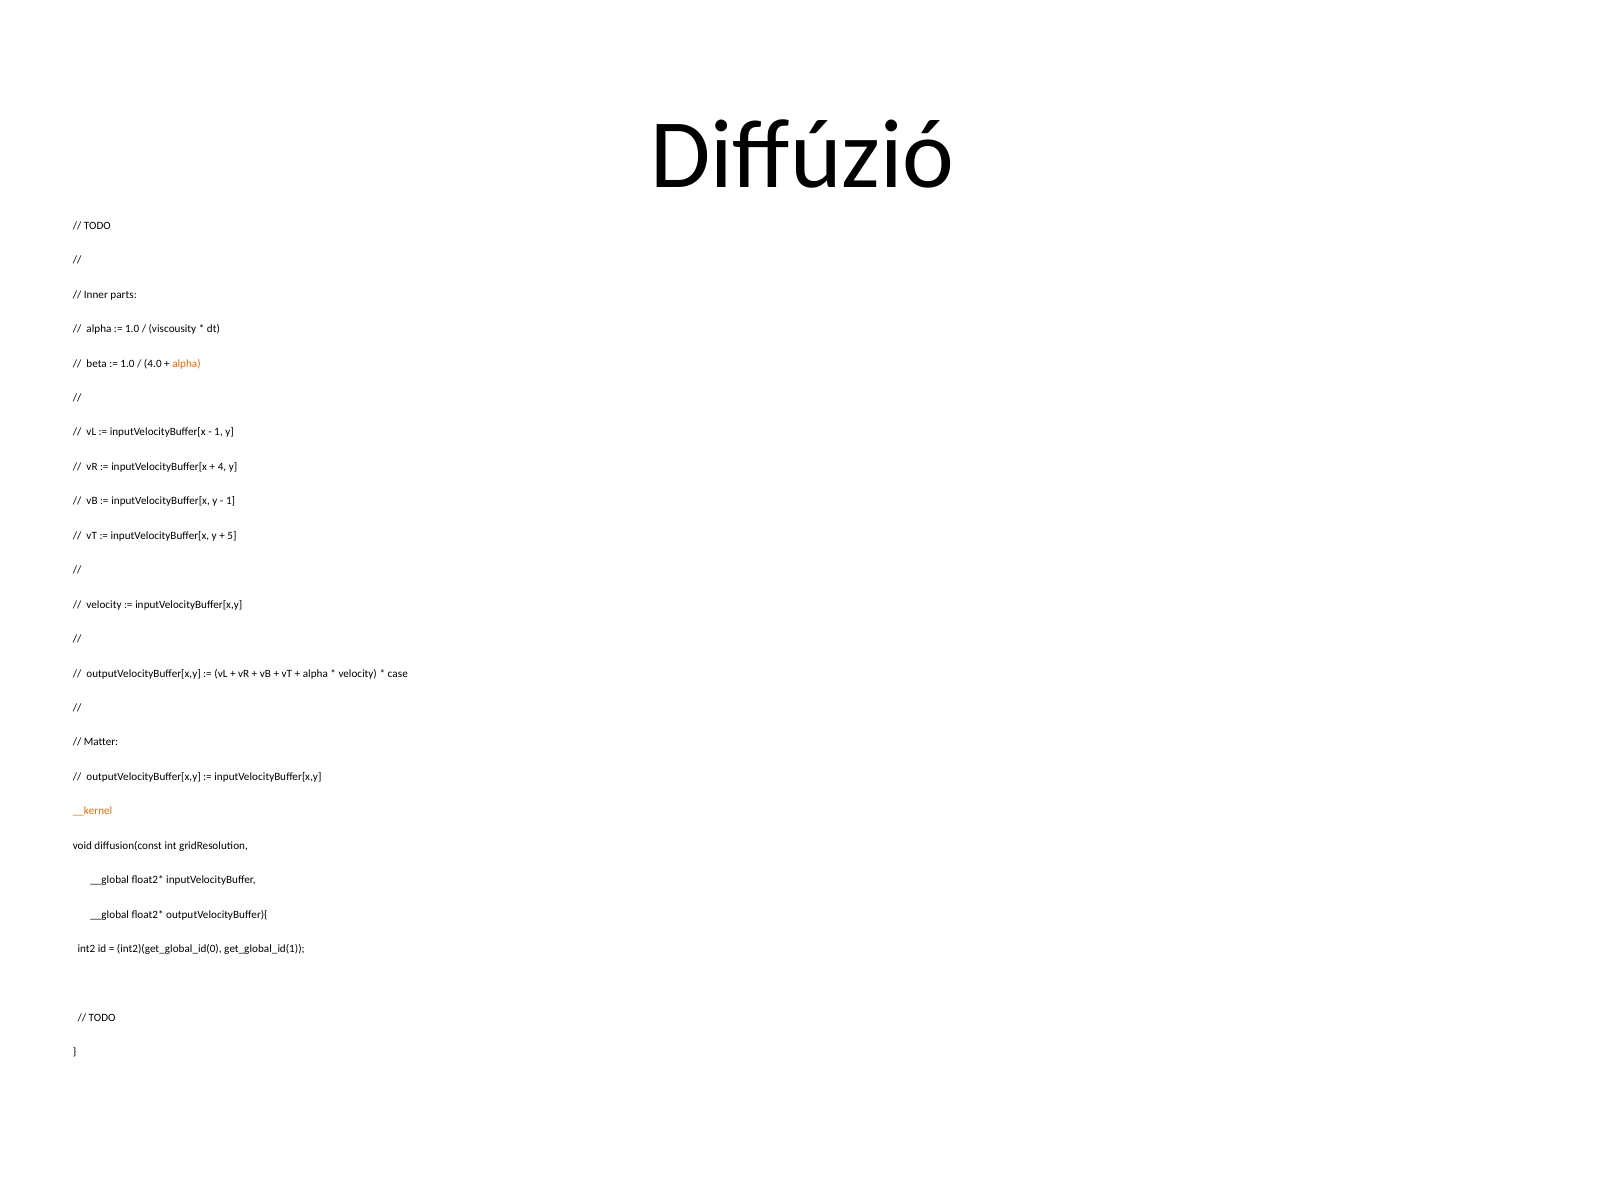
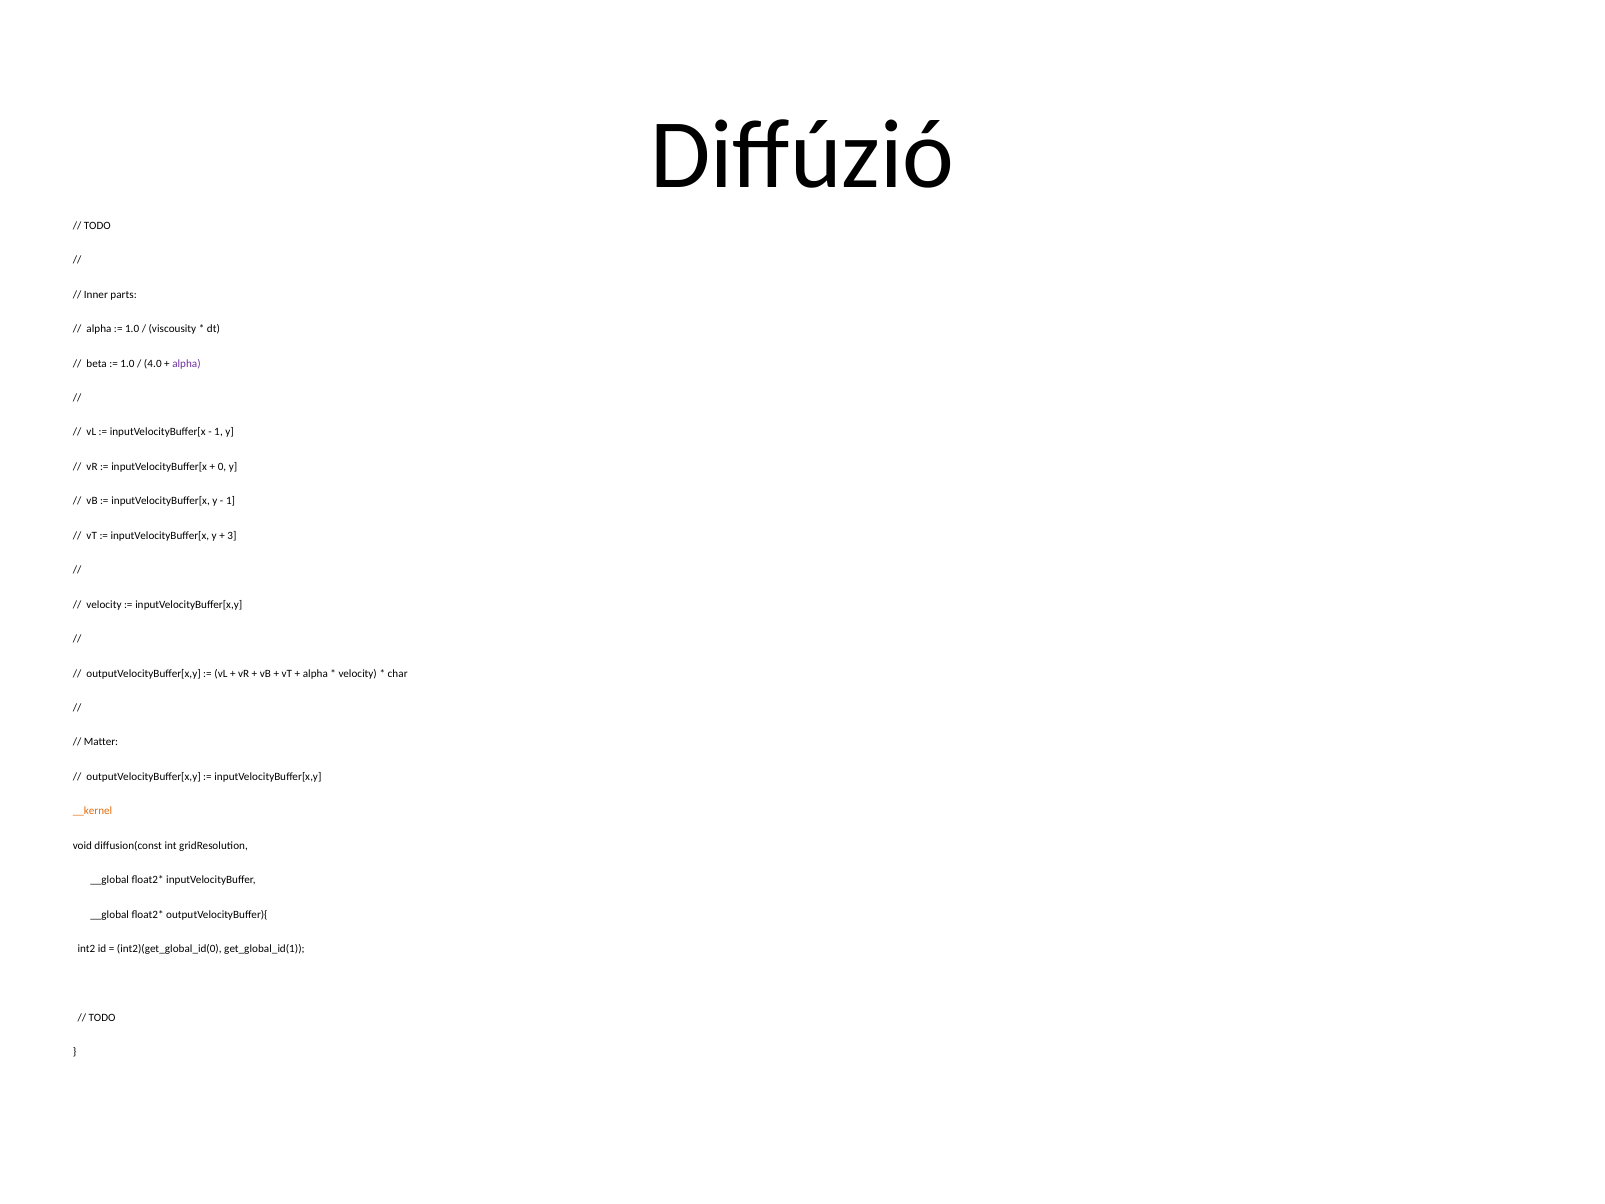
alpha colour: orange -> purple (186, 363)
4: 4 -> 0 (222, 467)
5: 5 -> 3 (232, 535)
case: case -> char (398, 673)
